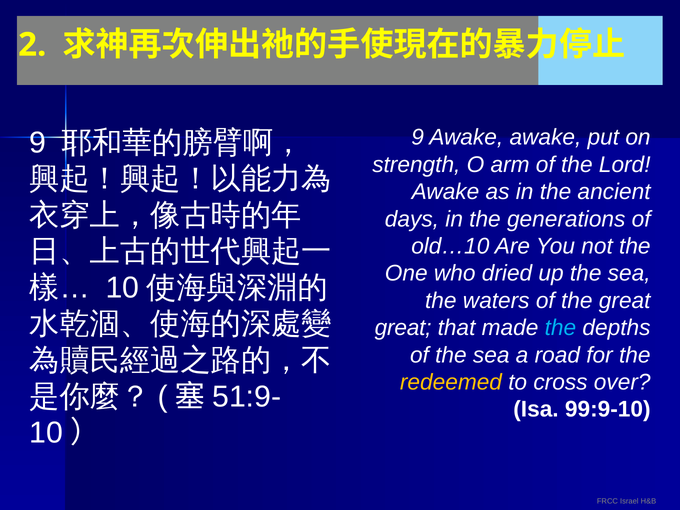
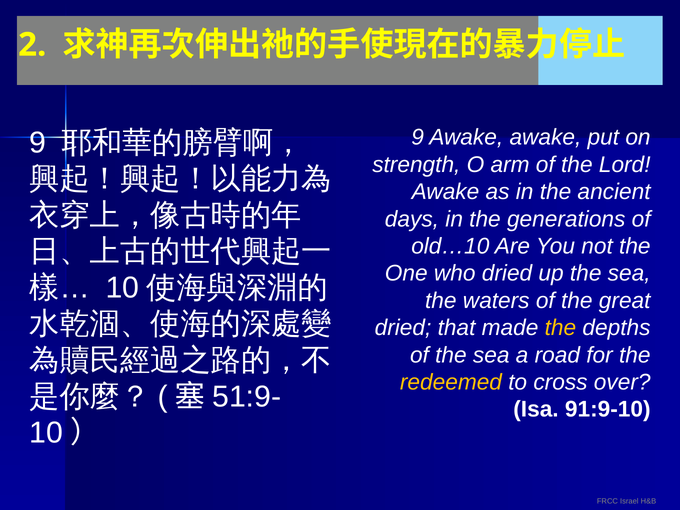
great: great -> dried (403, 328)
the colour: light blue -> yellow (560, 328)
99:9-10: 99:9-10 -> 91:9-10 (608, 410)
